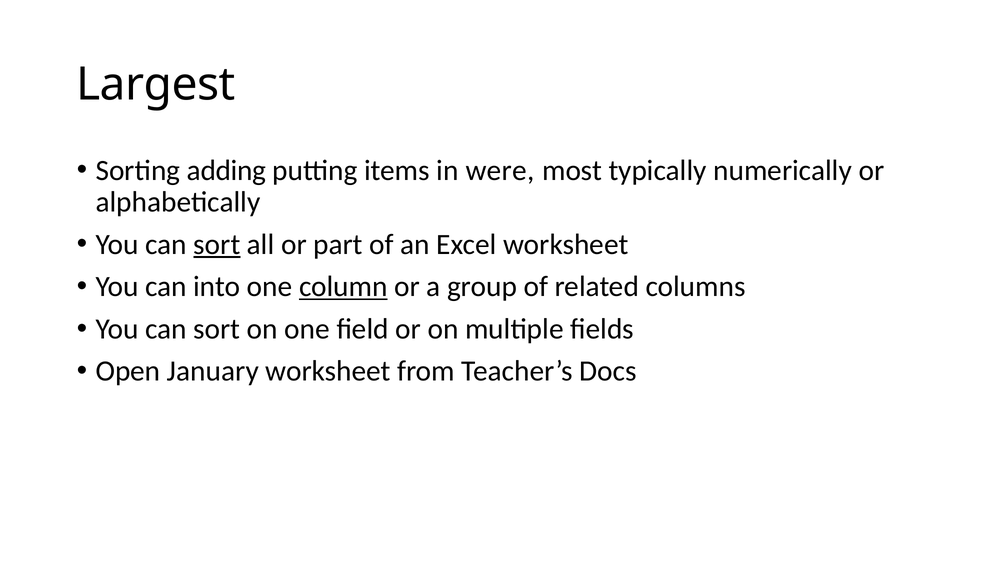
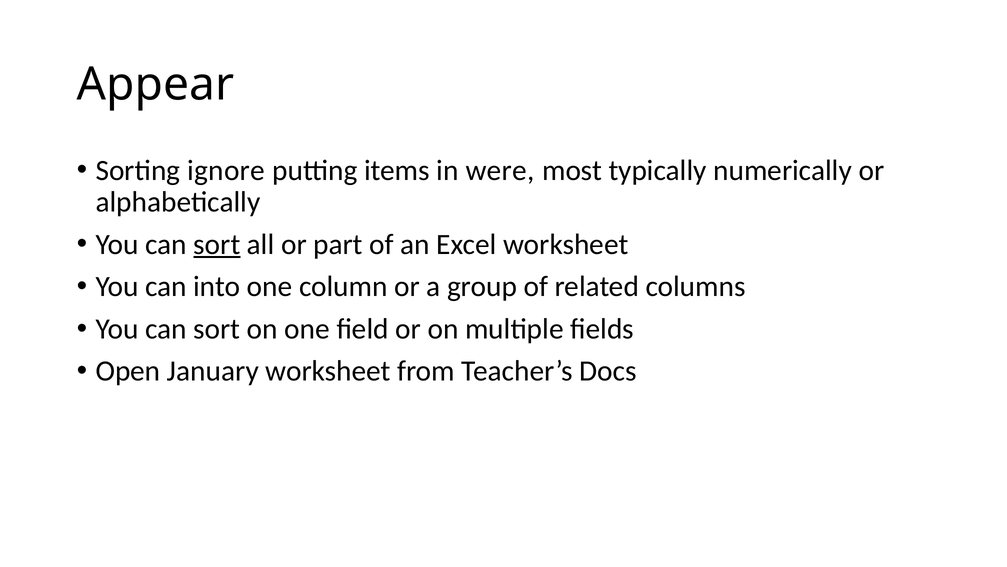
Largest: Largest -> Appear (156, 85)
adding: adding -> ignore (226, 170)
column underline: present -> none (343, 286)
